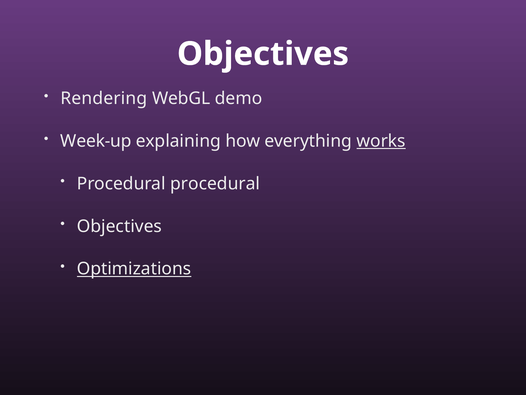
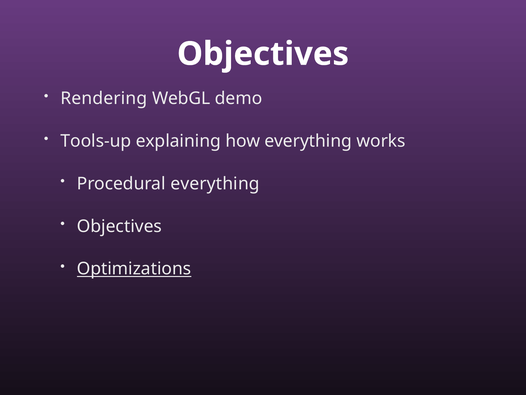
Week-up: Week-up -> Tools-up (96, 141)
works underline: present -> none (381, 141)
Procedural procedural: procedural -> everything (215, 183)
